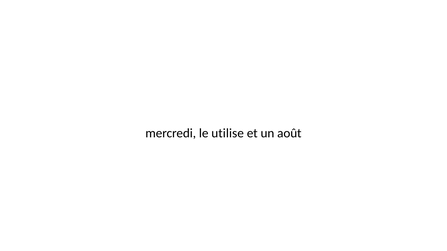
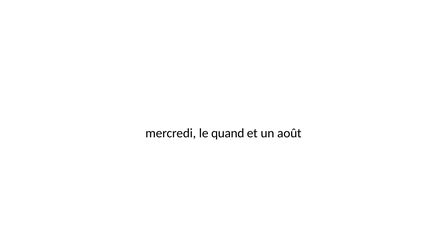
utilise: utilise -> quand (228, 133)
